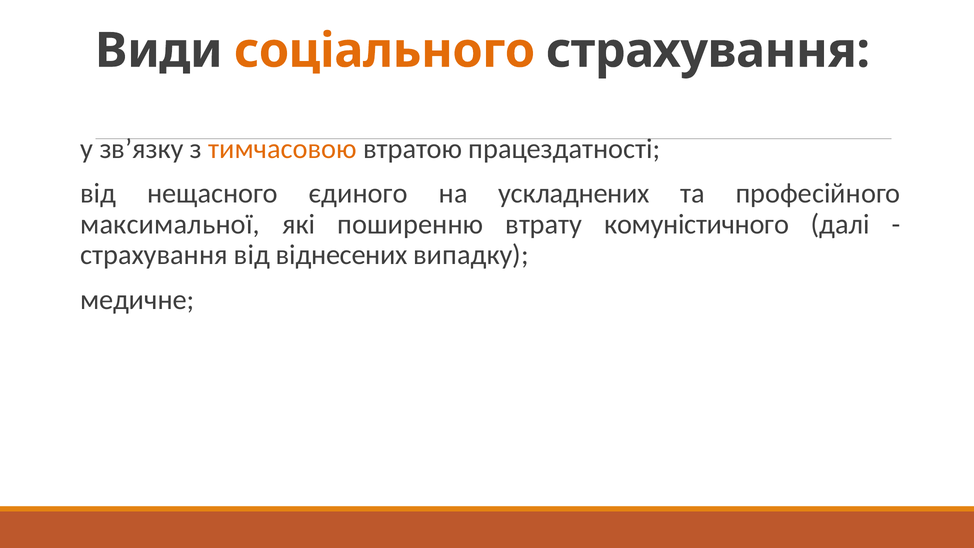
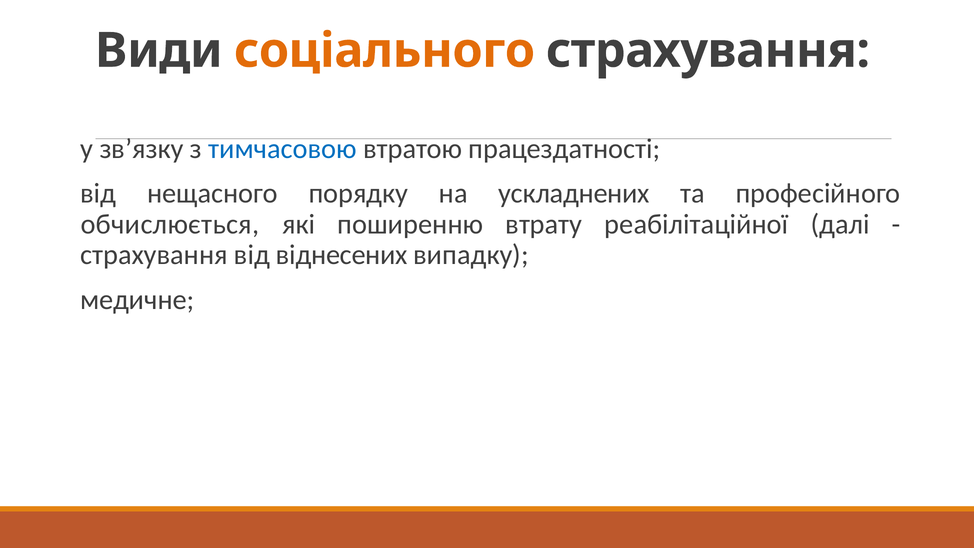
тимчасовою colour: orange -> blue (282, 149)
єдиного: єдиного -> порядку (358, 194)
максимальної: максимальної -> обчислюється (170, 224)
комуністичного: комуністичного -> реабілітаційної (696, 224)
